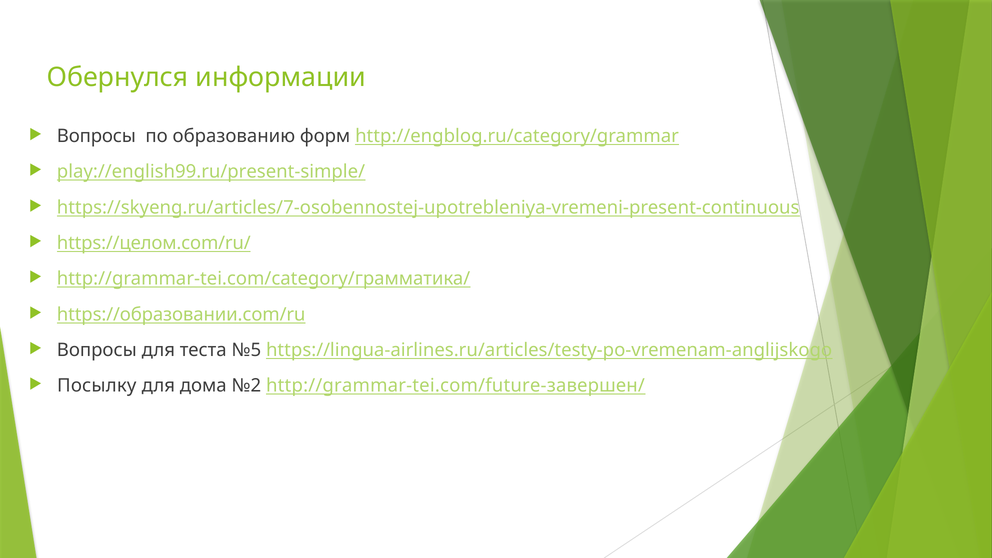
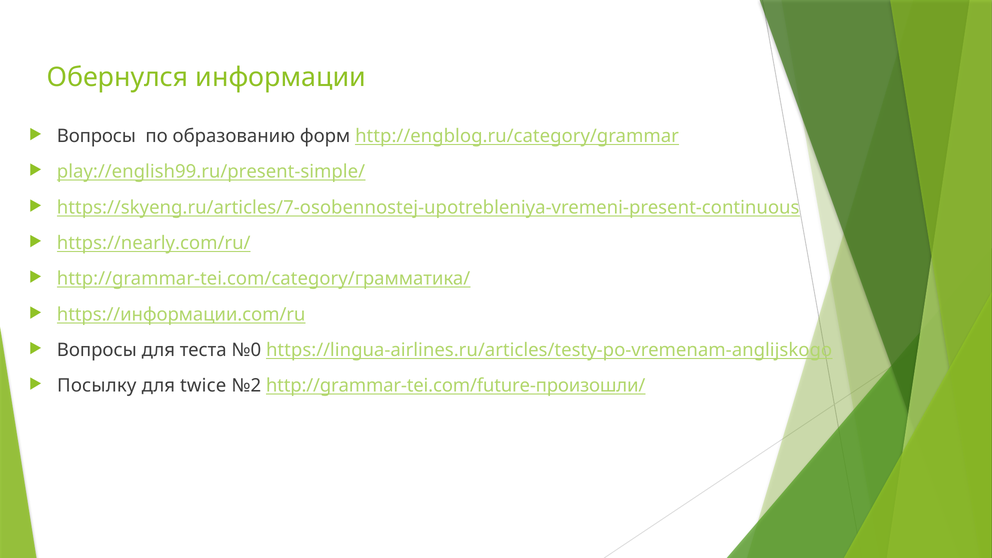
https://целом.com/ru/: https://целом.com/ru/ -> https://nearly.com/ru/ (154, 243)
https://образовании.com/ru: https://образовании.com/ru -> https://информации.com/ru (181, 314)
№5: №5 -> №0 (246, 350)
дома: дома -> twice (203, 386)
http://grammar-tei.com/future-завершен/: http://grammar-tei.com/future-завершен/ -> http://grammar-tei.com/future-произошли/ (456, 386)
